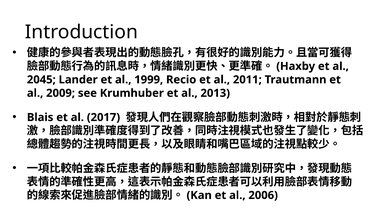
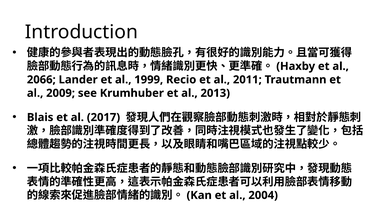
2045: 2045 -> 2066 (41, 80)
2006: 2006 -> 2004 (263, 196)
